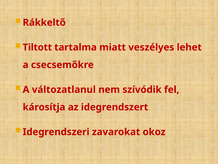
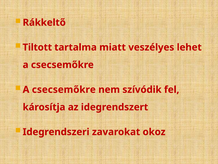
változatlanul: változatlanul -> csecsemőkre (64, 89)
